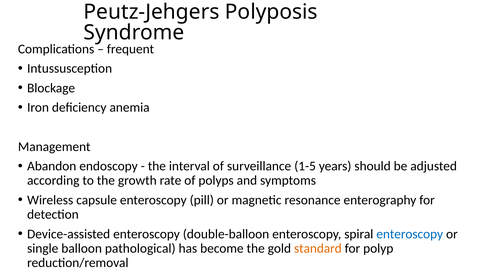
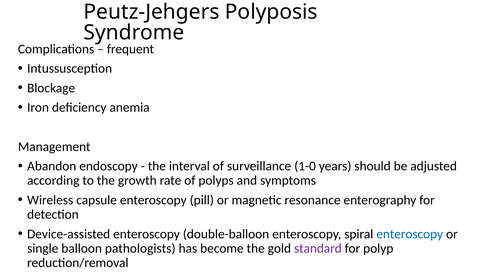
1-5: 1-5 -> 1-0 (305, 166)
pathological: pathological -> pathologists (140, 248)
standard colour: orange -> purple (318, 248)
